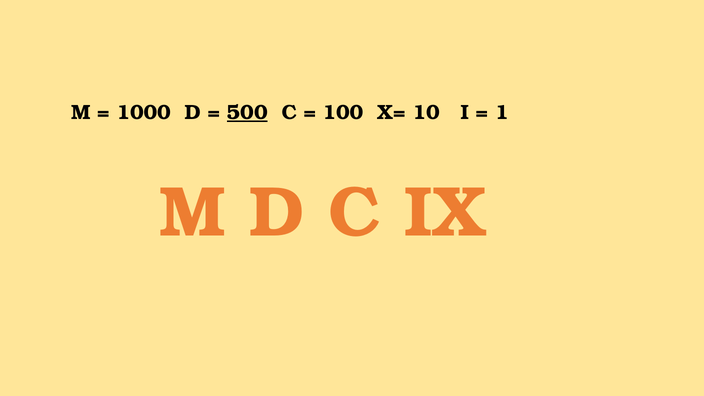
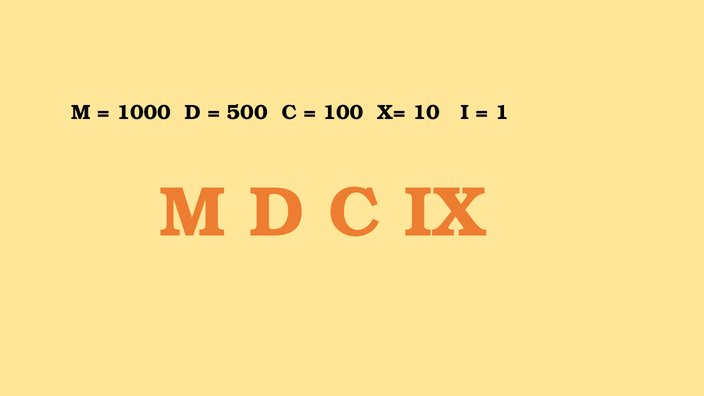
500 underline: present -> none (247, 113)
